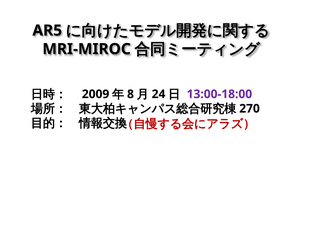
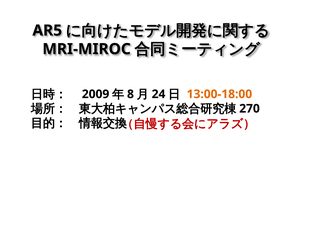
13:00-18:00 colour: purple -> orange (219, 94)
